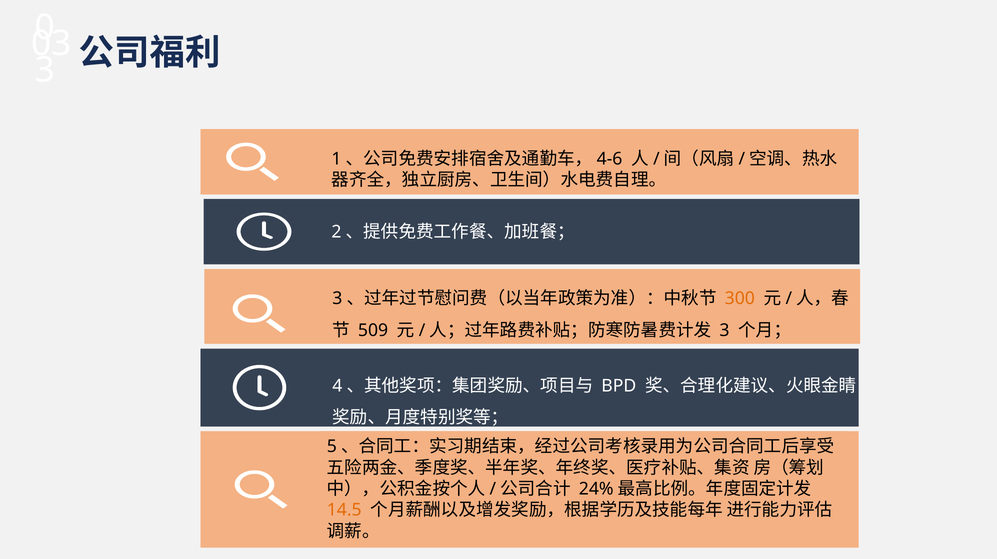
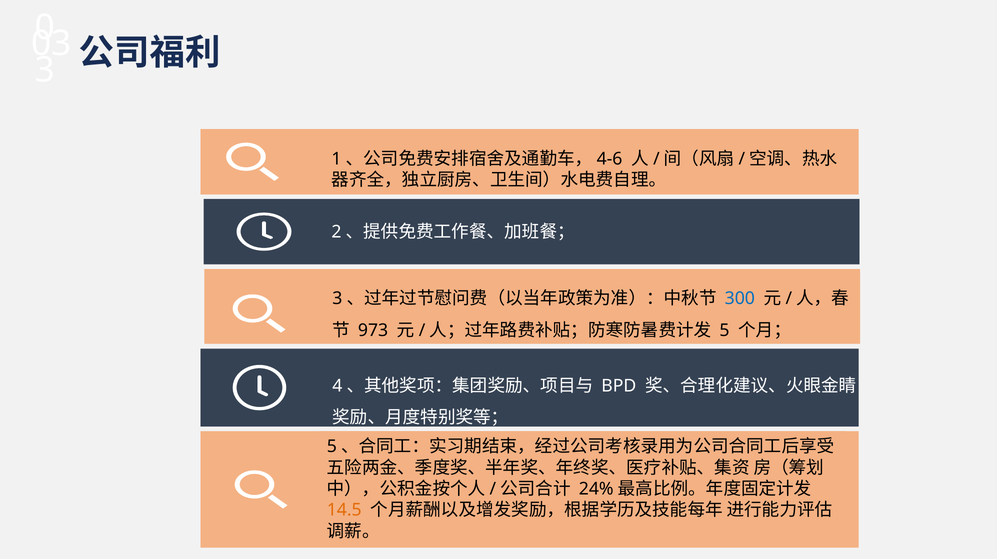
300 colour: orange -> blue (740, 298)
509: 509 -> 973 (373, 330)
3: 3 -> 5 (724, 330)
